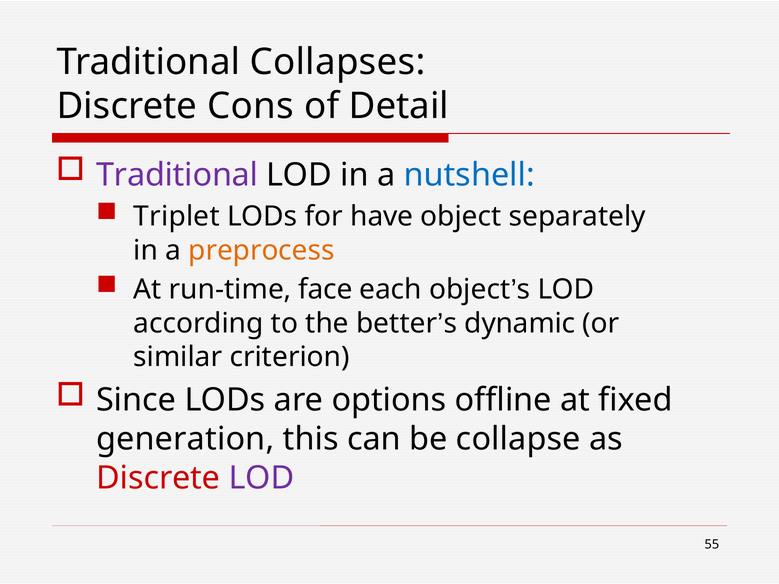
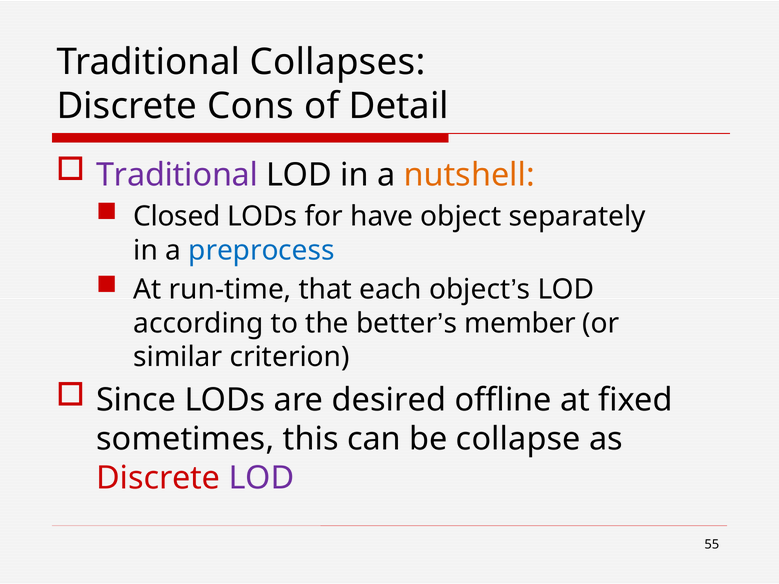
nutshell colour: blue -> orange (469, 175)
Triplet: Triplet -> Closed (177, 217)
preprocess colour: orange -> blue (261, 250)
face: face -> that (325, 290)
dynamic: dynamic -> member (520, 323)
options: options -> desired (389, 400)
generation: generation -> sometimes (185, 439)
